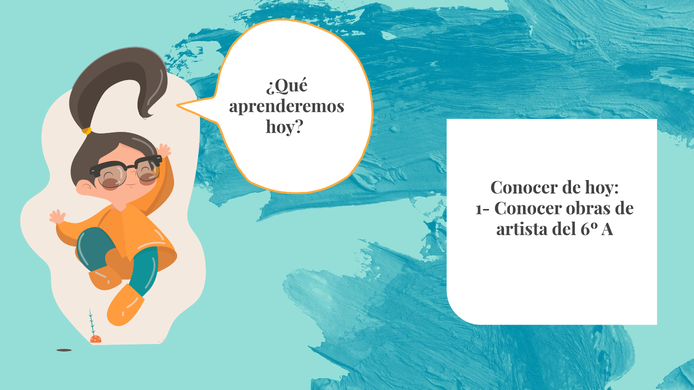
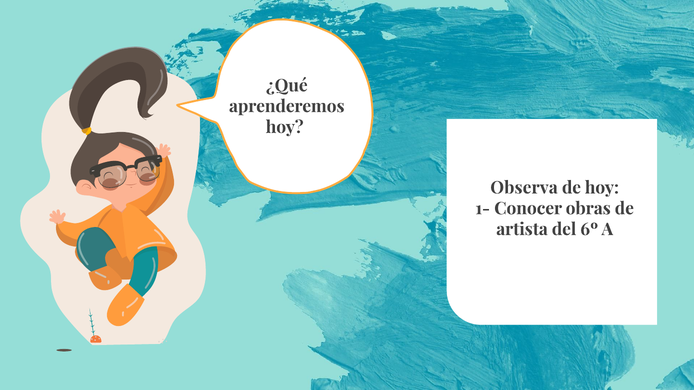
Conocer: Conocer -> Observa (524, 188)
